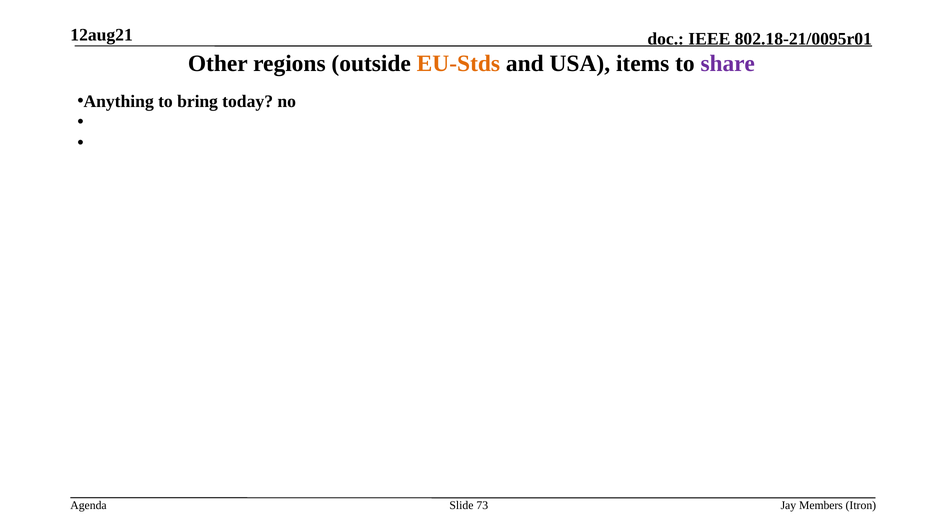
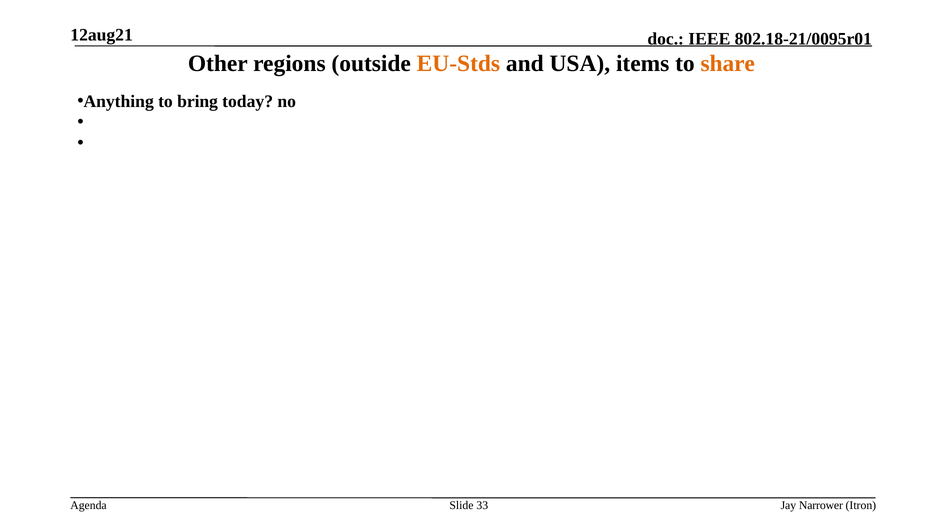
share colour: purple -> orange (728, 63)
73: 73 -> 33 (482, 506)
Members: Members -> Narrower (821, 506)
